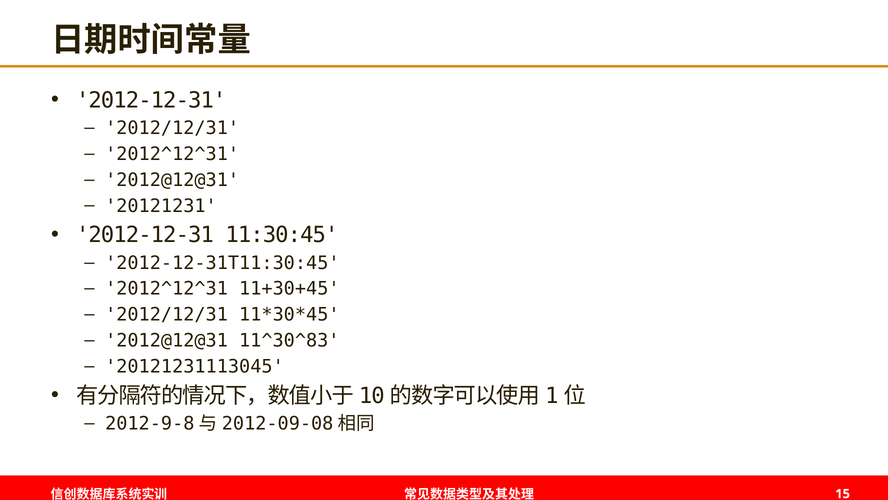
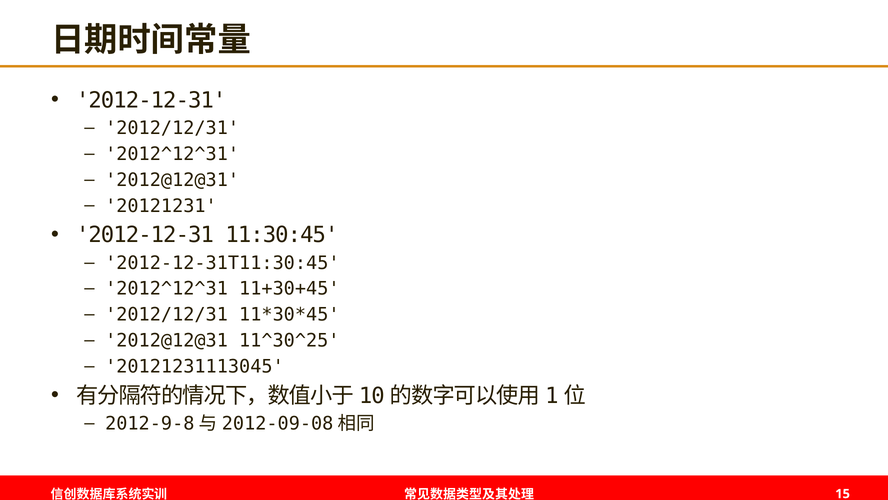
11^30^83: 11^30^83 -> 11^30^25 (289, 340)
